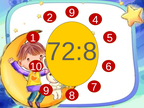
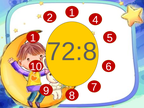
2 9: 9 -> 1 (72, 13)
